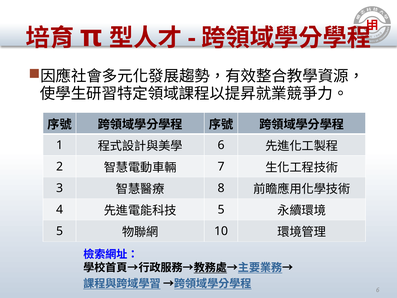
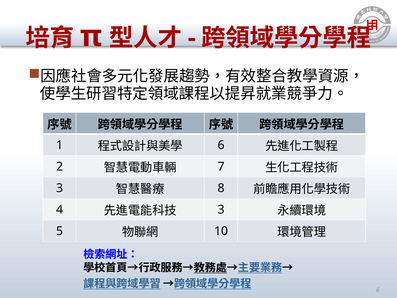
5: 5 -> 3 (221, 209)
